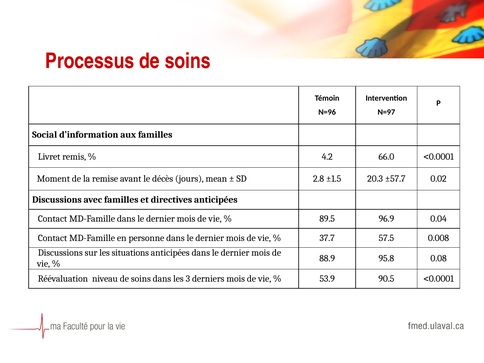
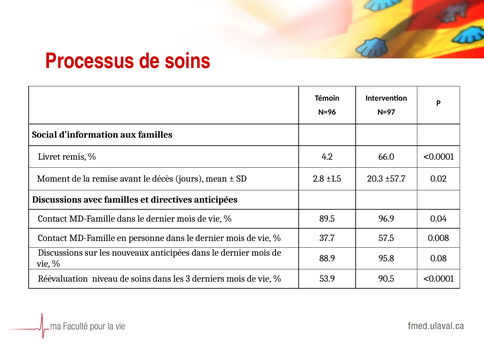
situations: situations -> nouveaux (130, 253)
